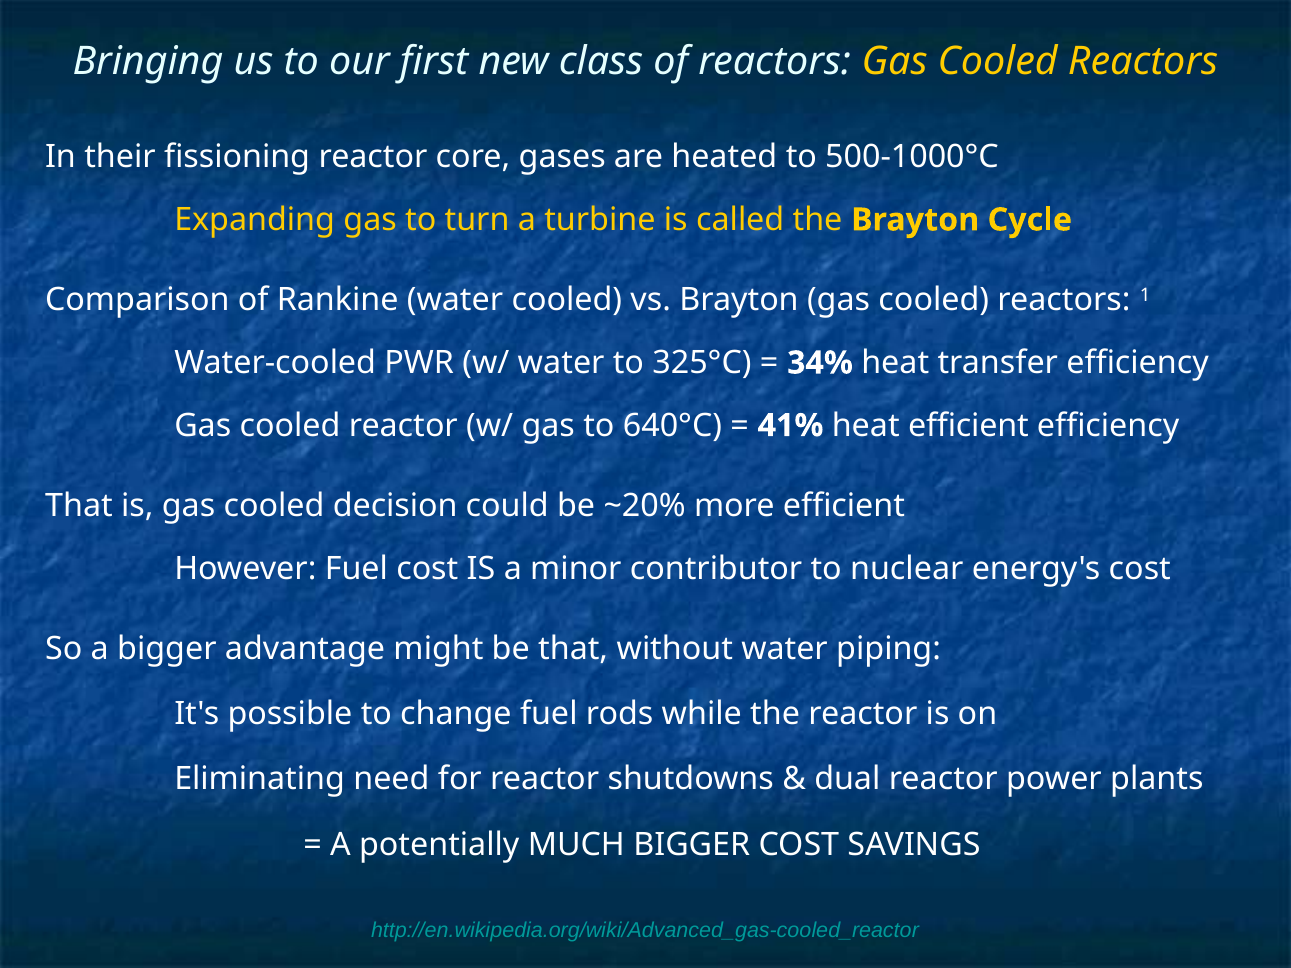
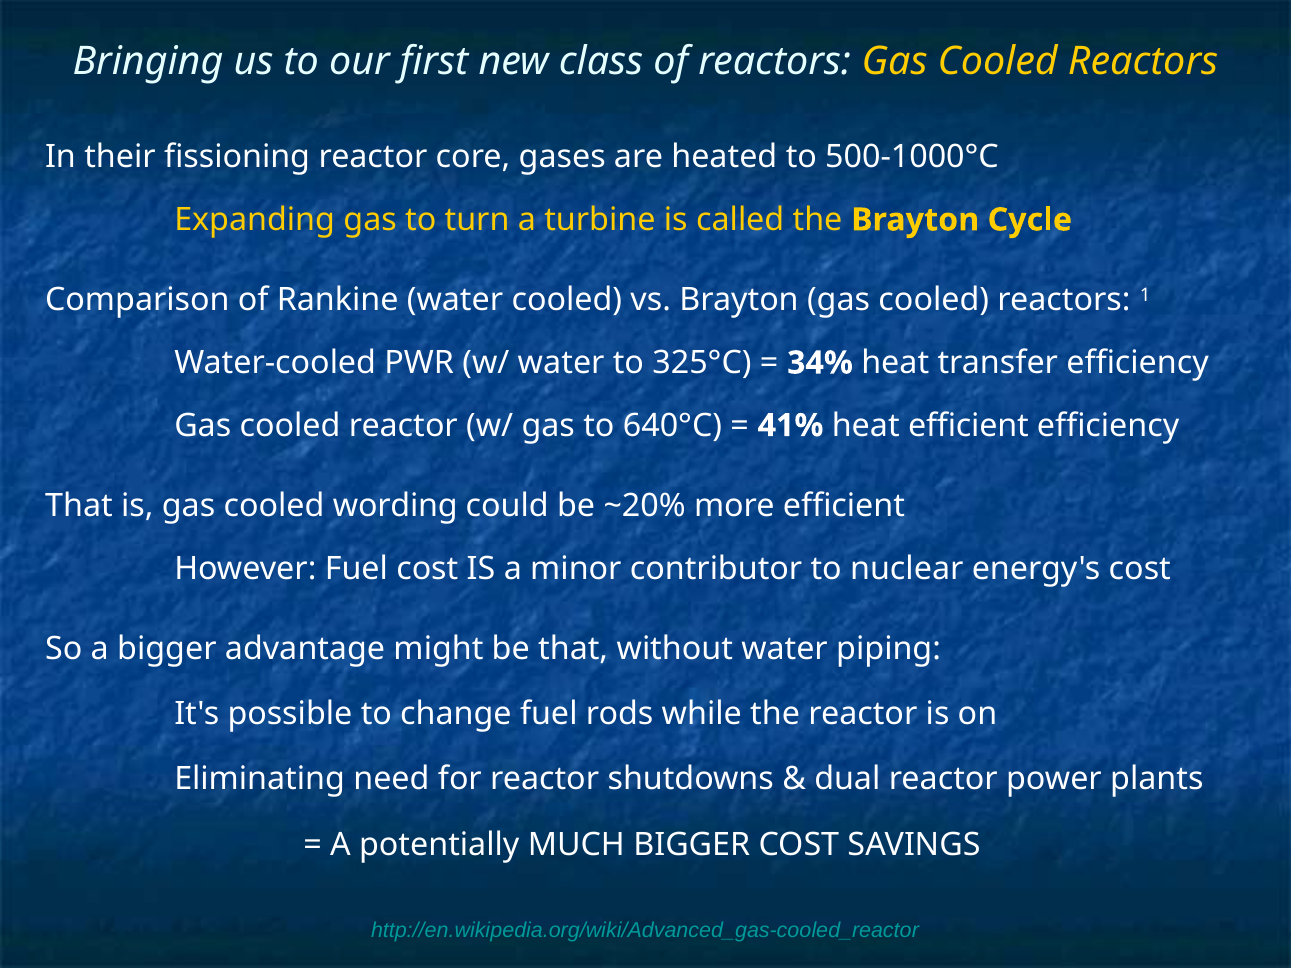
decision: decision -> wording (395, 506)
